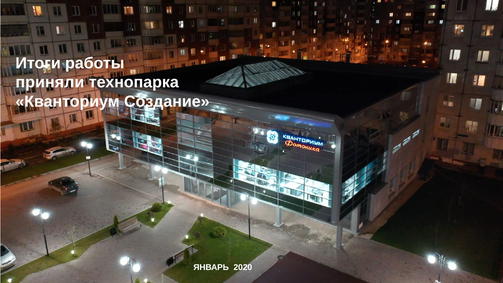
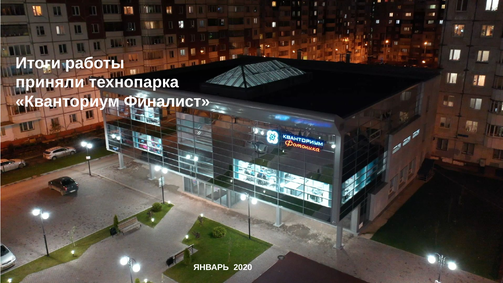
Создание: Создание -> Финалист (167, 101)
